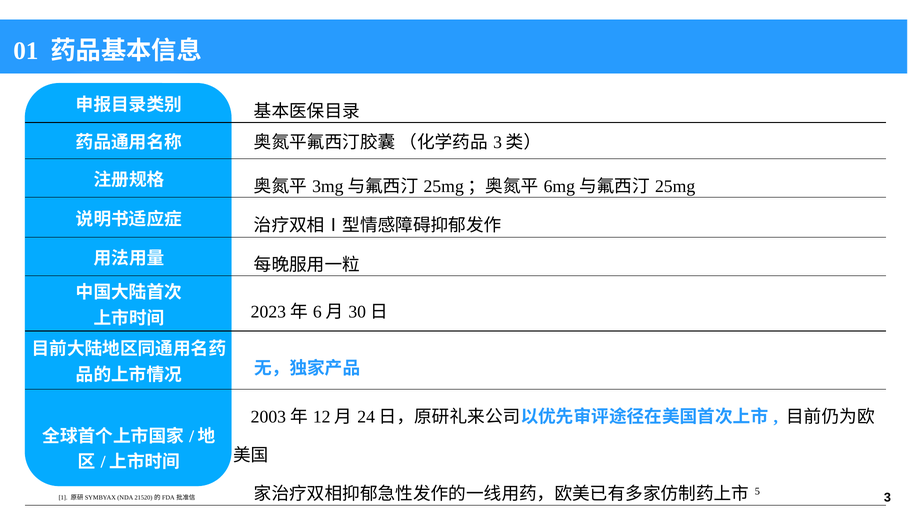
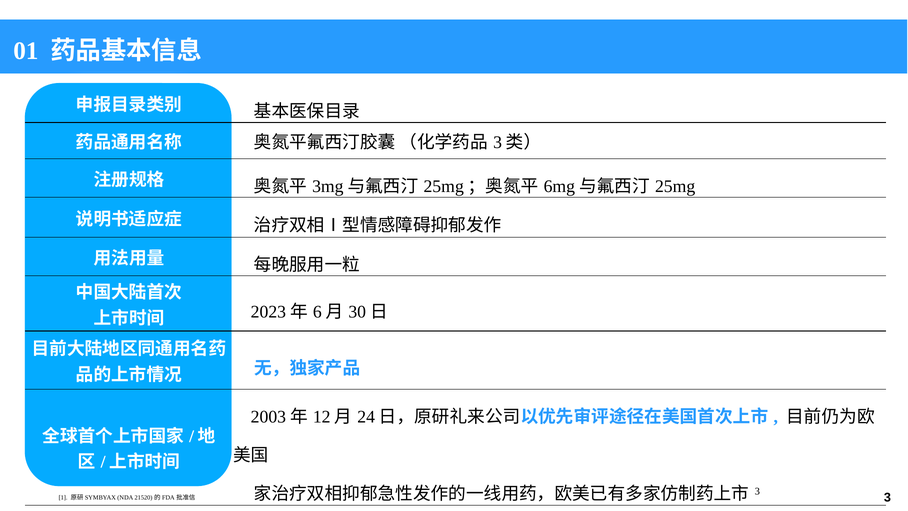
5: 5 -> 3 (757, 491)
